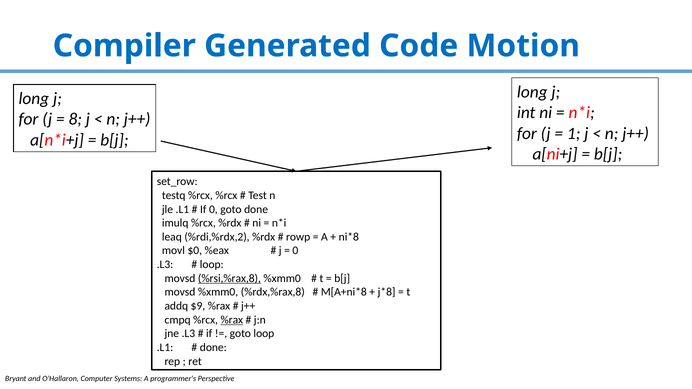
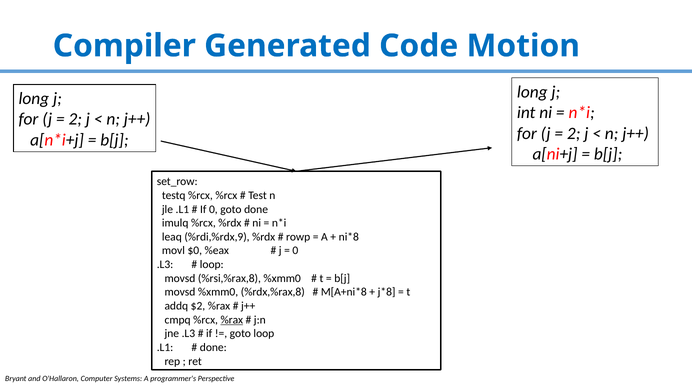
8: 8 -> 2 (75, 119)
1: 1 -> 2 (574, 133)
%rdi,%rdx,2: %rdi,%rdx,2 -> %rdi,%rdx,9 (217, 237)
%rsi,%rax,8 underline: present -> none (229, 278)
$9: $9 -> $2 (198, 306)
